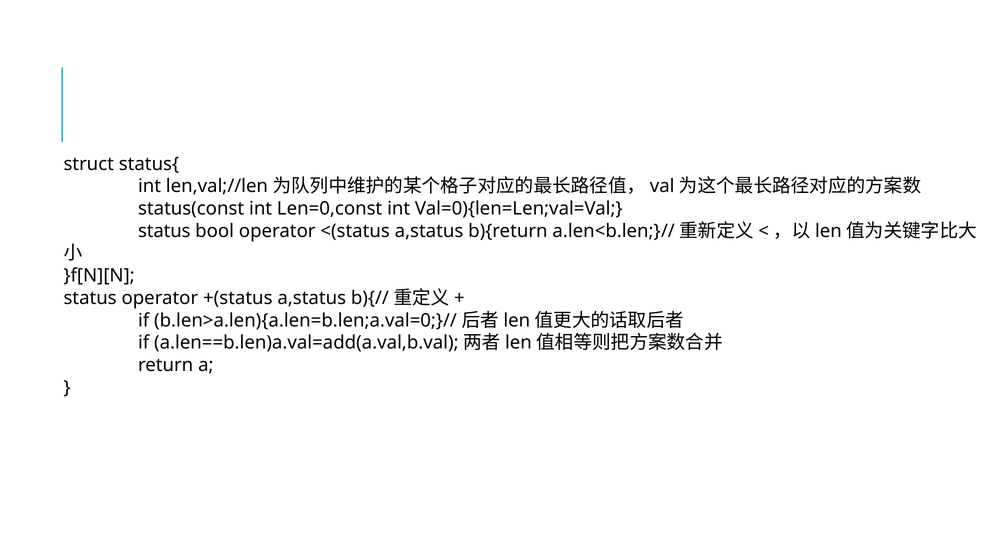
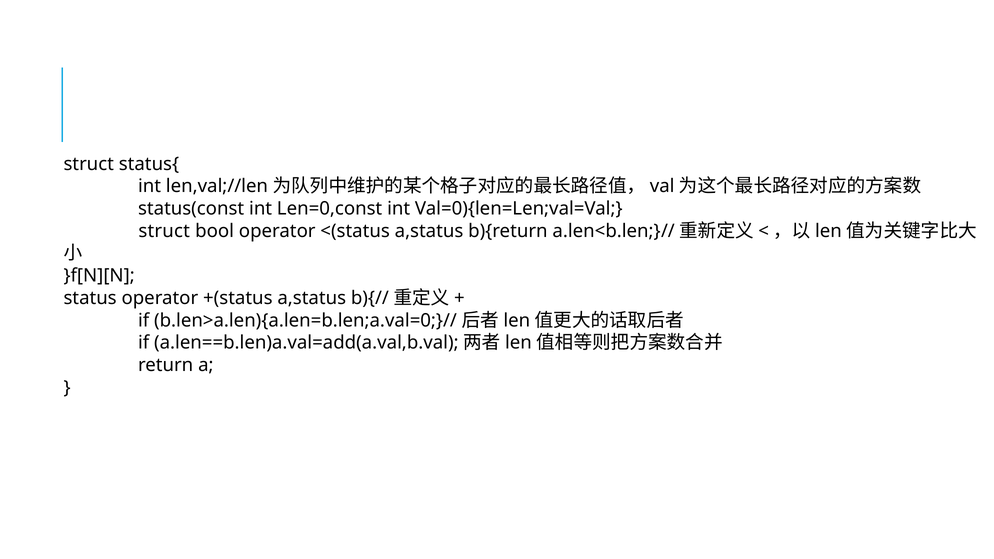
status: status -> struct (164, 231)
